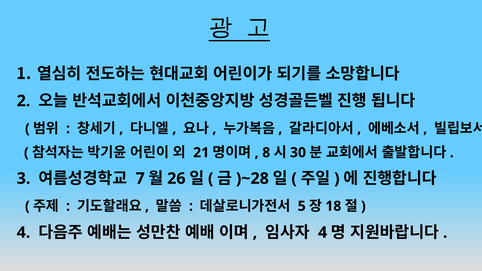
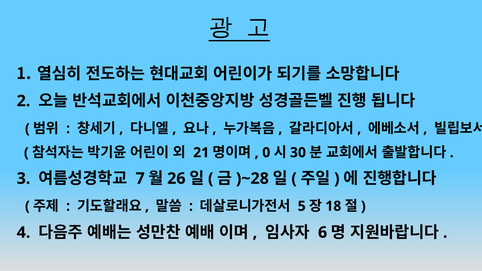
8: 8 -> 0 (266, 153)
4: 4 -> 6 (323, 233)
